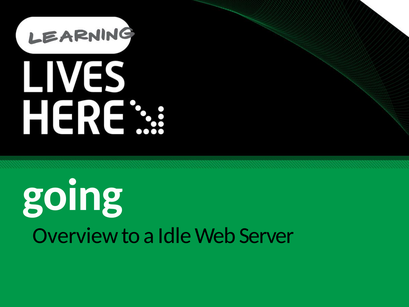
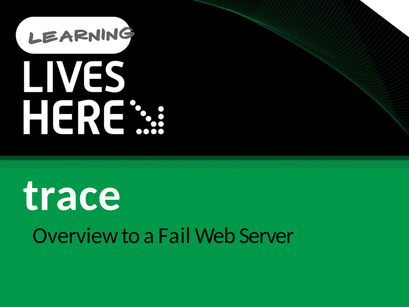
going: going -> trace (72, 195)
Idle: Idle -> Fail (174, 235)
